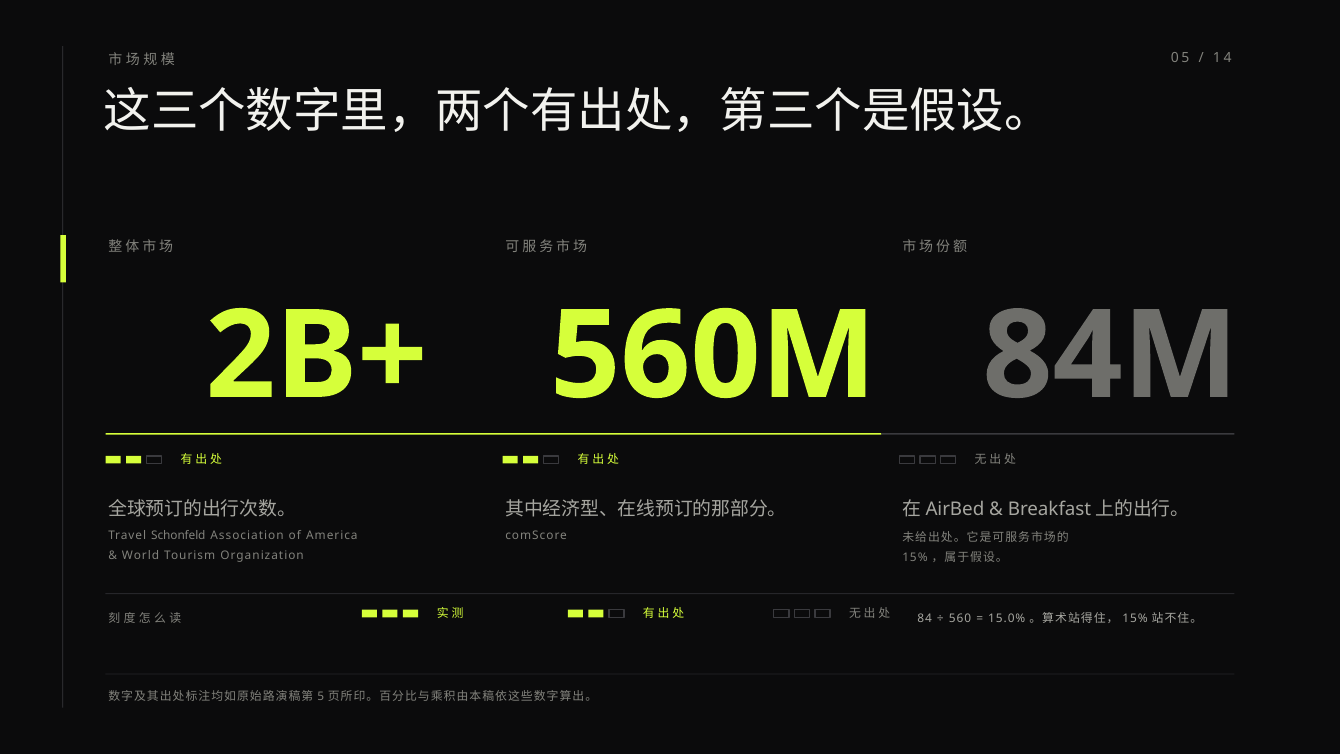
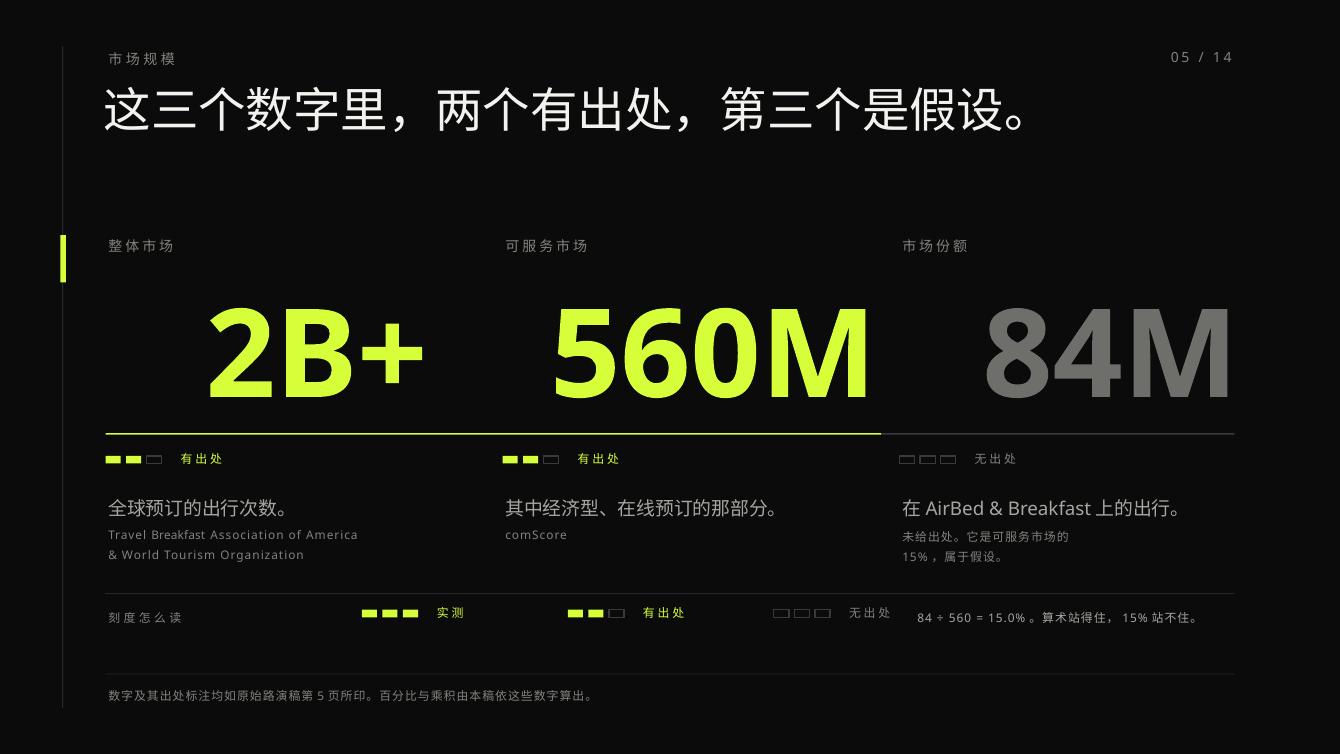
Schonfeld: Schonfeld -> Breakfast (178, 535)
